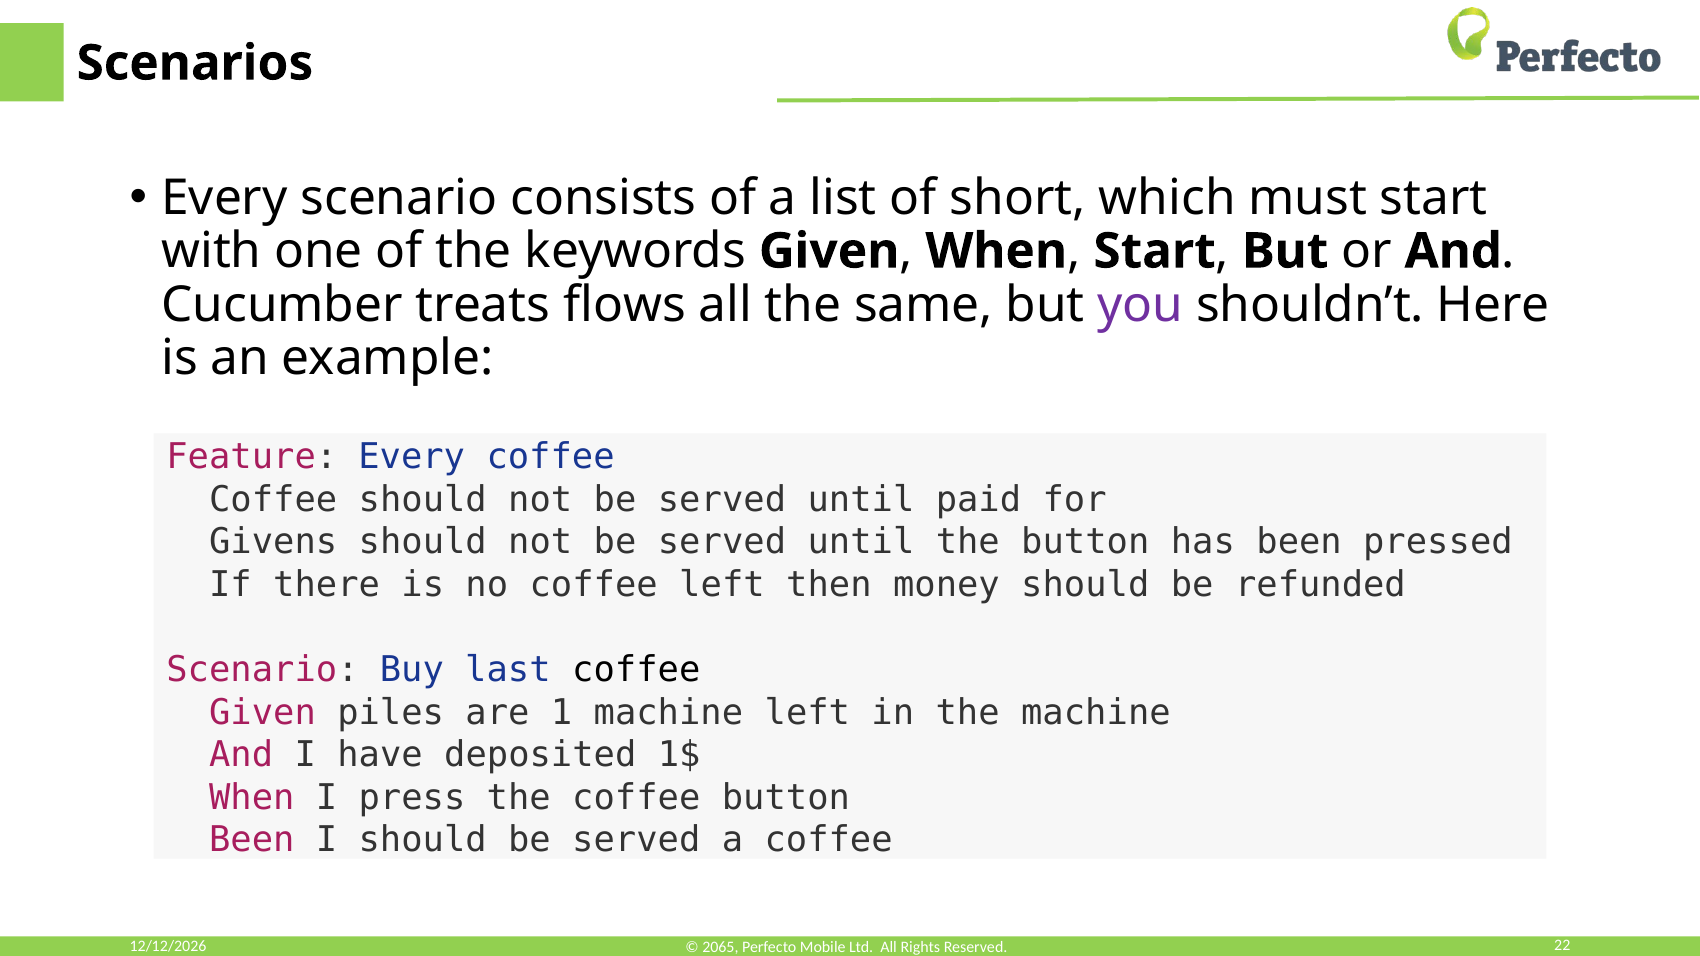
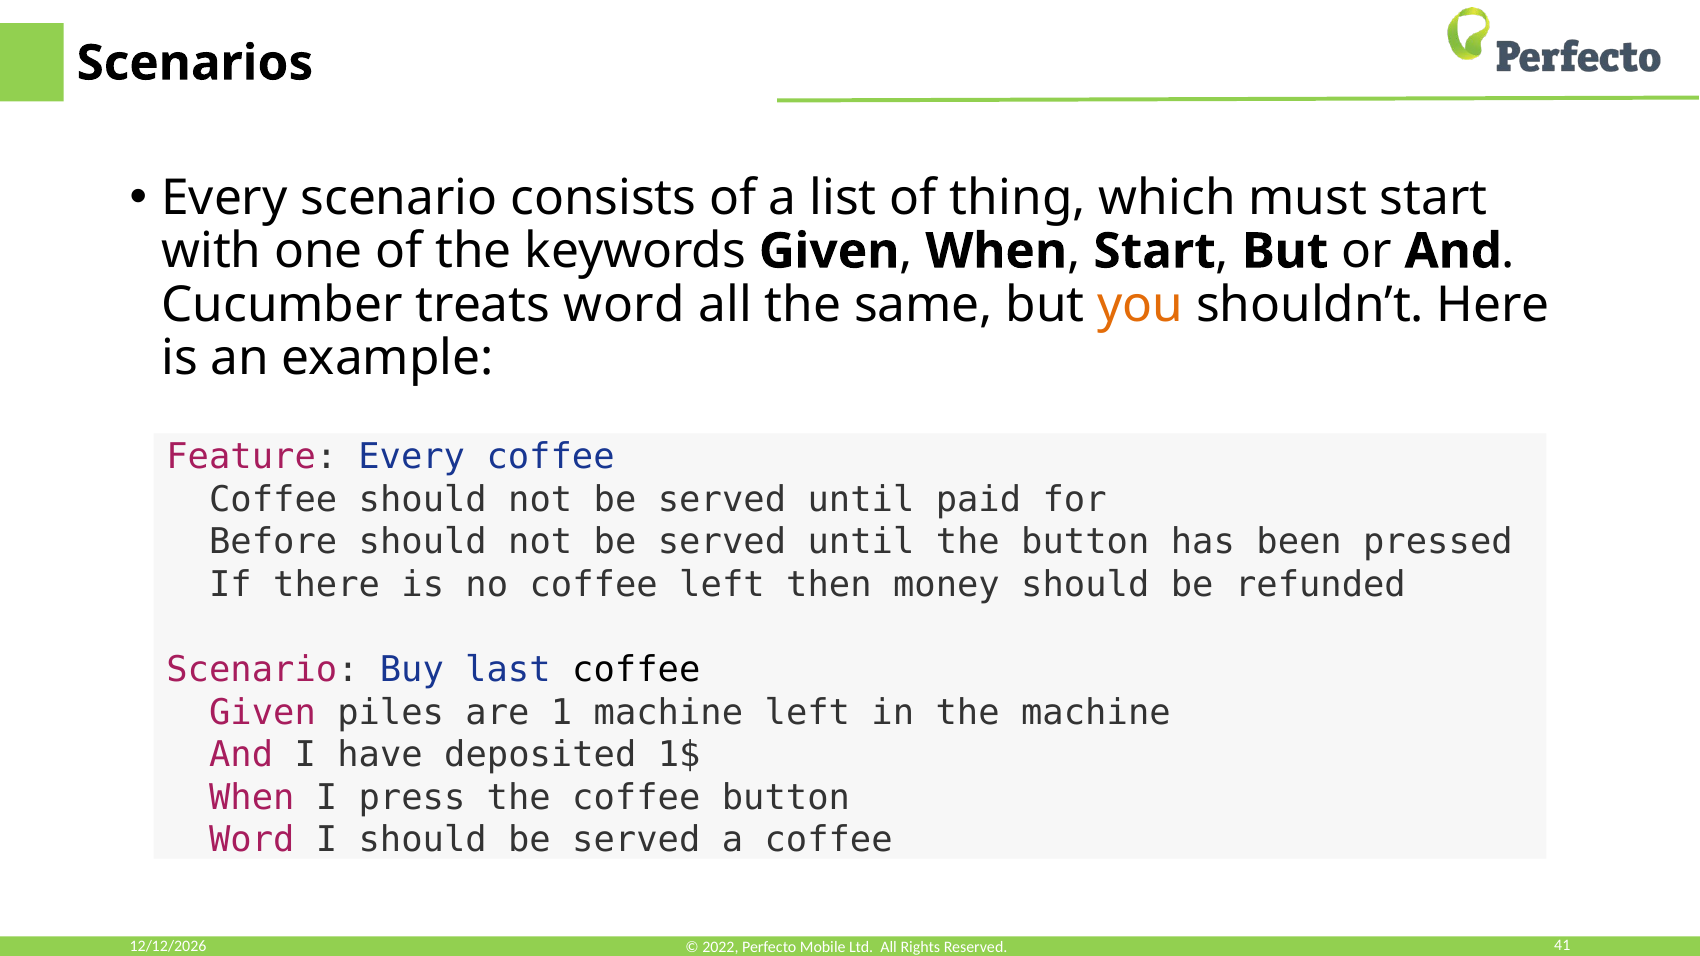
short: short -> thing (1018, 198)
treats flows: flows -> word (624, 305)
you colour: purple -> orange (1140, 305)
Givens: Givens -> Before (273, 542)
Been: Been -> Word (252, 840)
22: 22 -> 41 (1562, 946)
2065: 2065 -> 2022 (720, 947)
